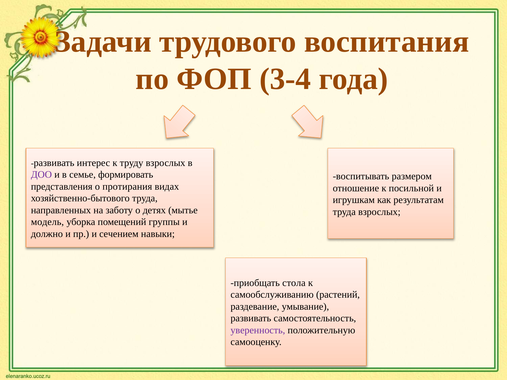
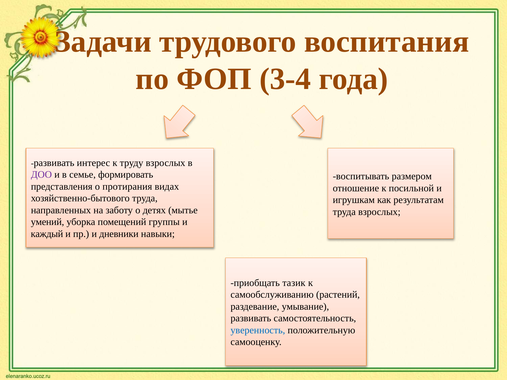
модель: модель -> умений (48, 222)
должно: должно -> каждый (47, 234)
сечением: сечением -> дневники (119, 234)
стола: стола -> тазик (294, 283)
уверенность colour: purple -> blue (258, 330)
